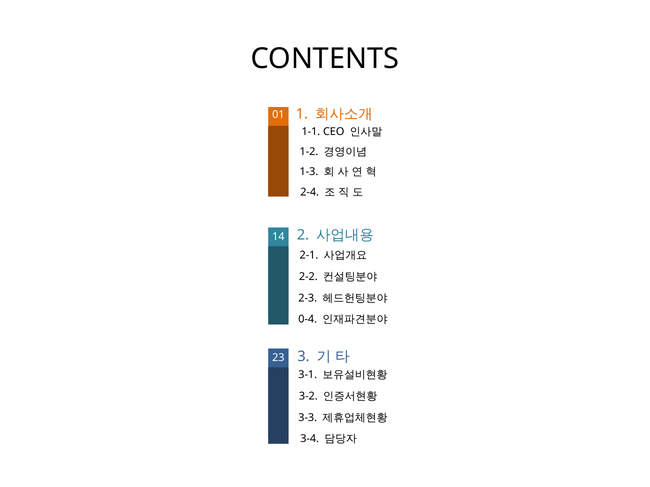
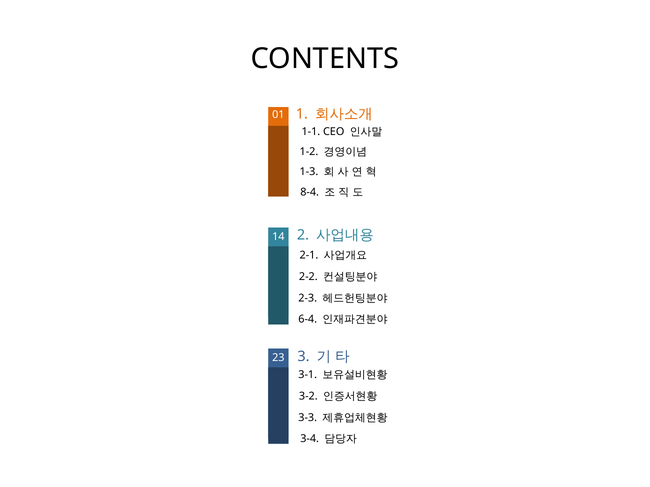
2-4: 2-4 -> 8-4 (310, 192)
0-4: 0-4 -> 6-4 (308, 320)
